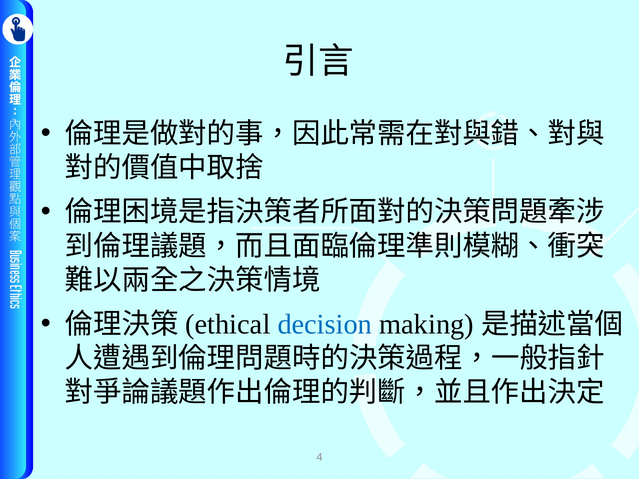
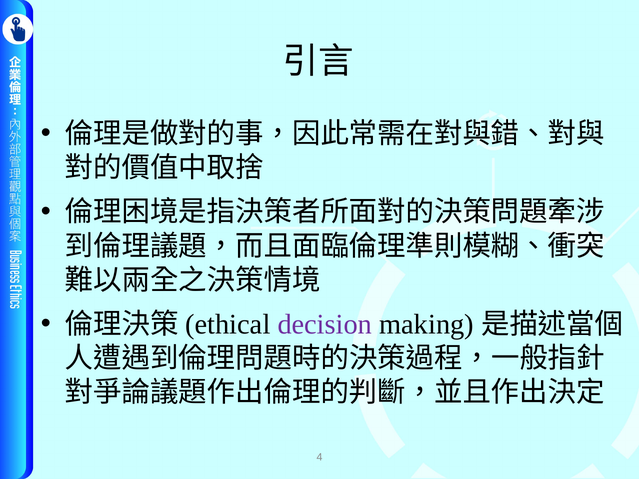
decision colour: blue -> purple (325, 325)
